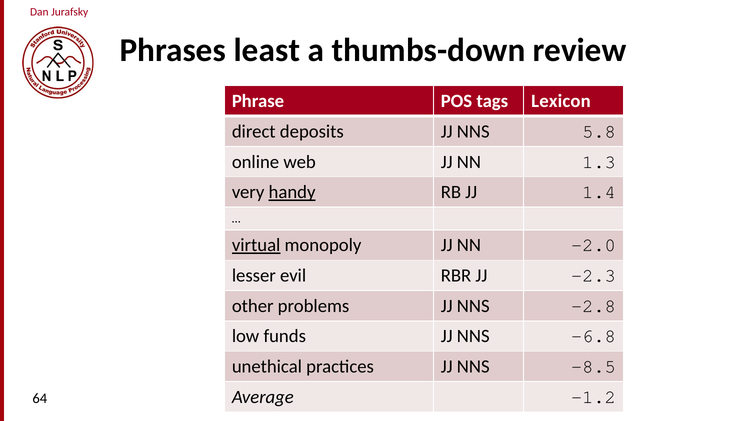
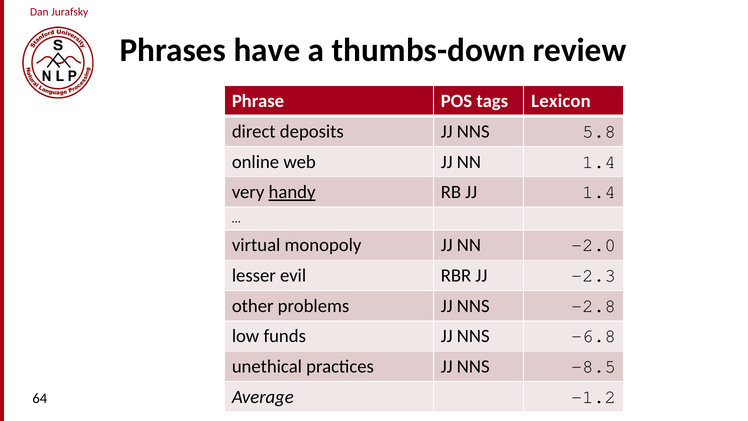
least: least -> have (267, 50)
NN 1.3: 1.3 -> 1.4 (599, 162)
virtual underline: present -> none (256, 245)
